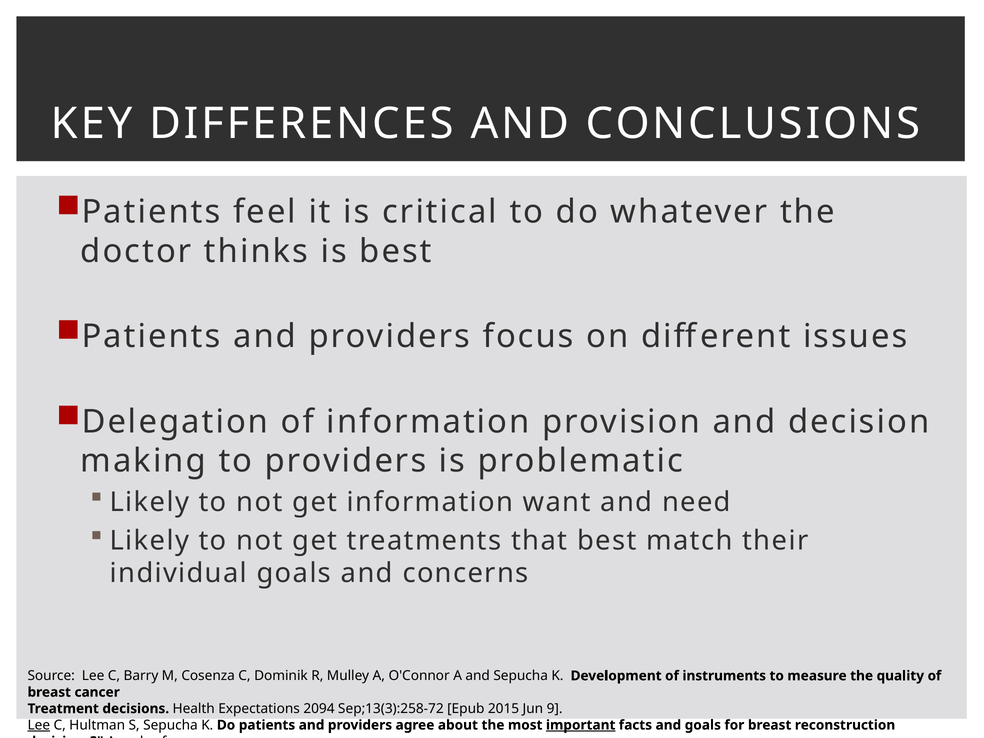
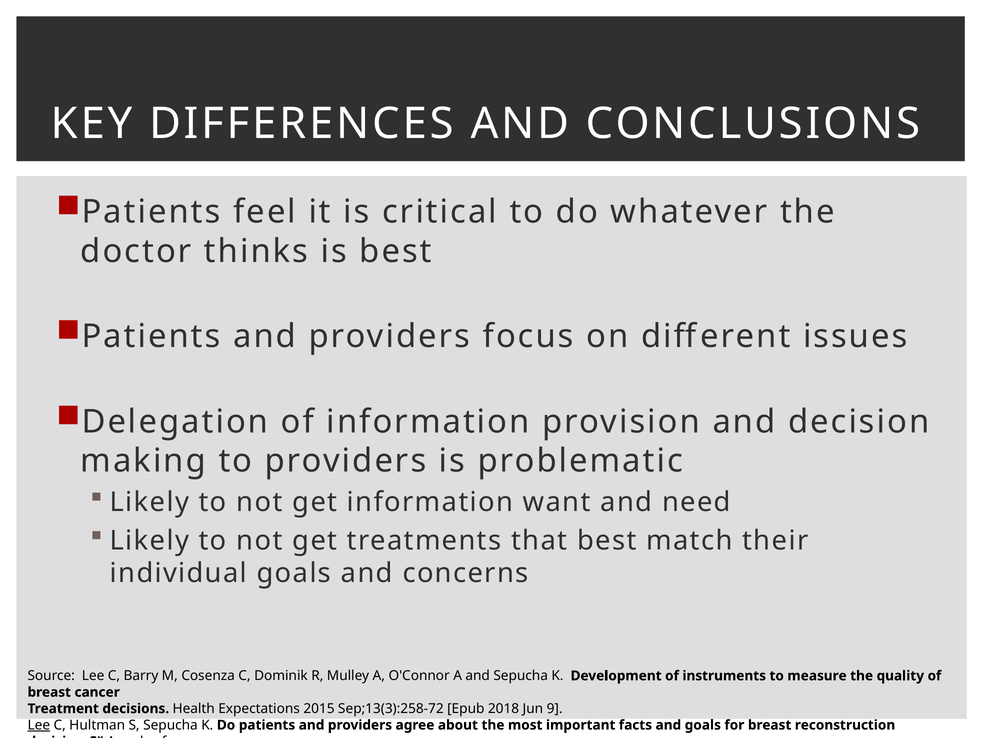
2094: 2094 -> 2015 (319, 709)
2015: 2015 -> 2018 (504, 709)
important underline: present -> none (581, 725)
